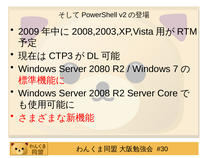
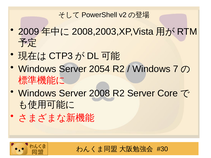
2080: 2080 -> 2054 (100, 69)
